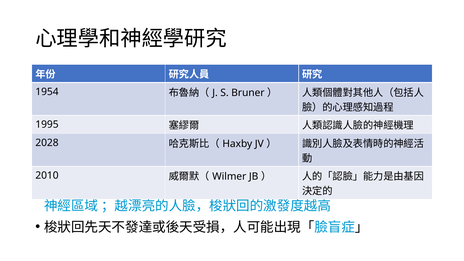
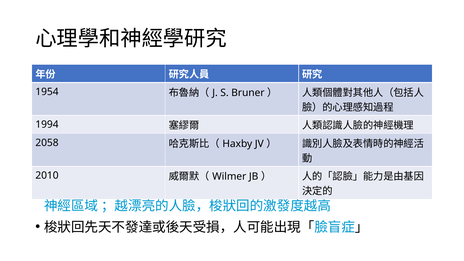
1995: 1995 -> 1994 (47, 125)
2028: 2028 -> 2058 (47, 143)
